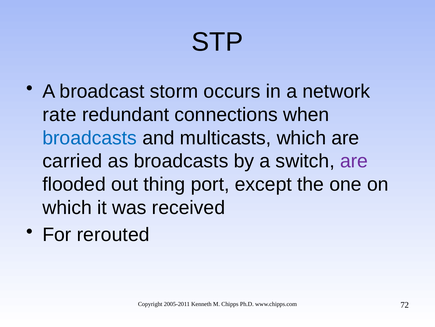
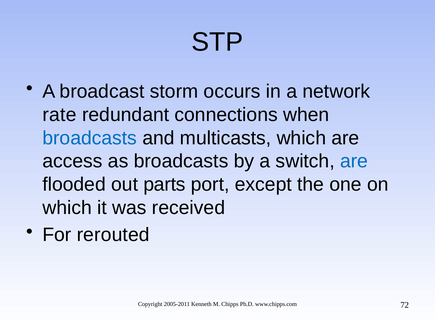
carried: carried -> access (72, 161)
are colour: purple -> blue (354, 161)
thing: thing -> parts (165, 184)
